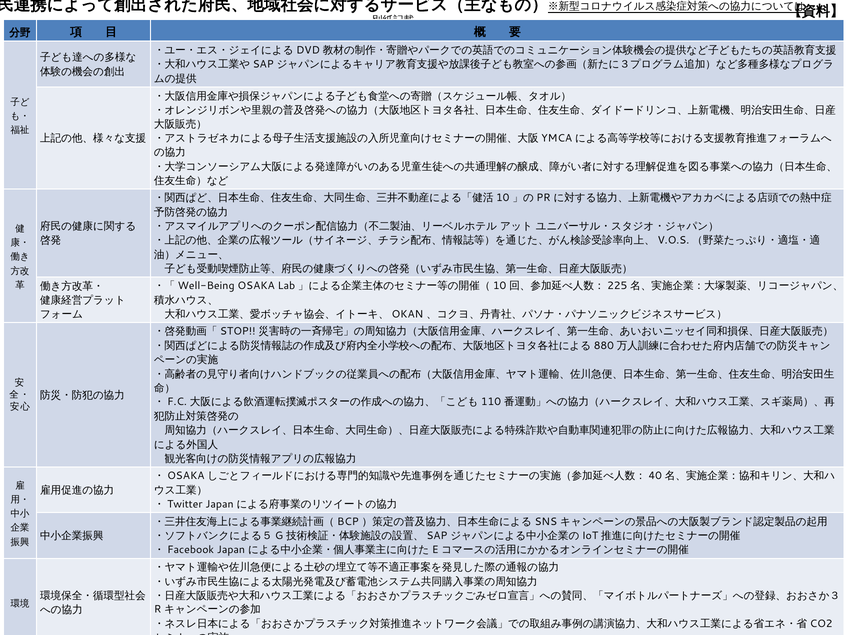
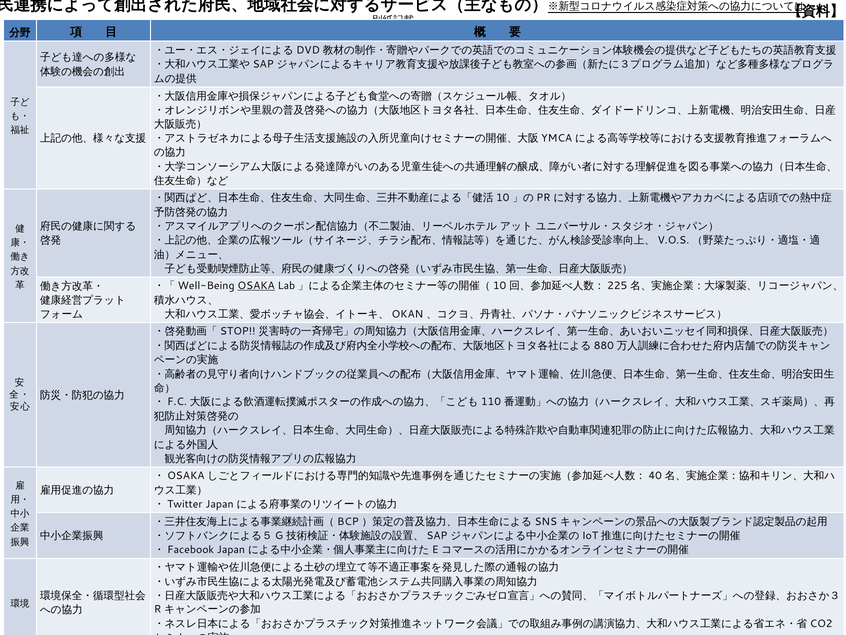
OSAKA underline: none -> present (256, 286)
